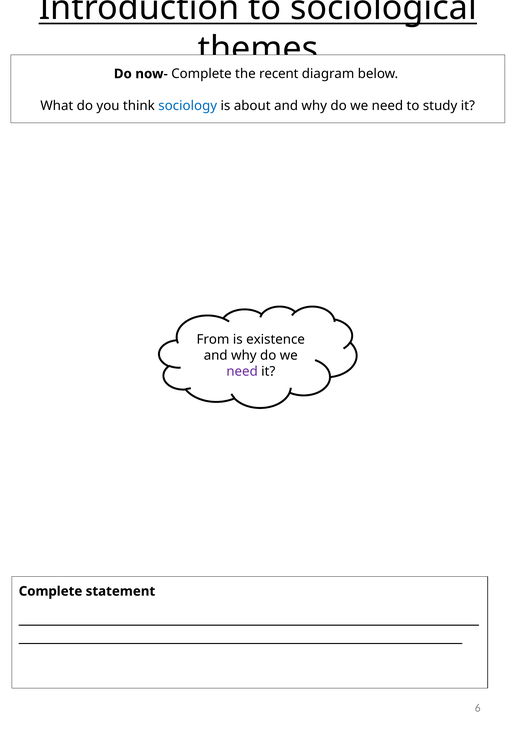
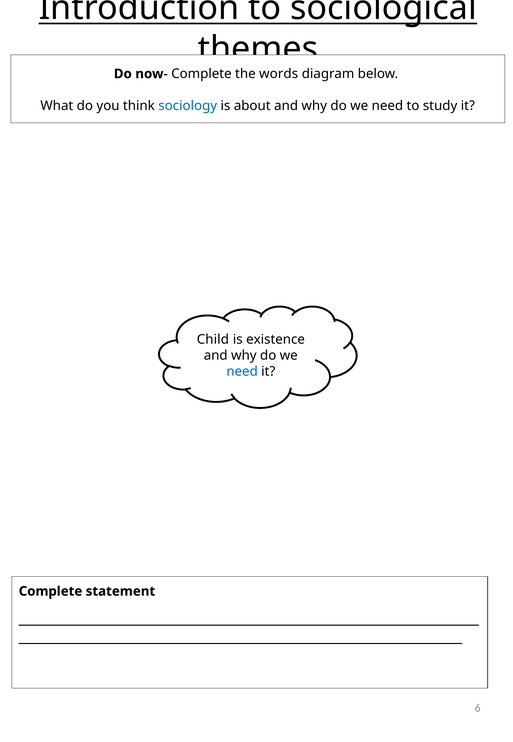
recent: recent -> words (279, 74)
From: From -> Child (213, 339)
need colour: purple -> blue (242, 371)
